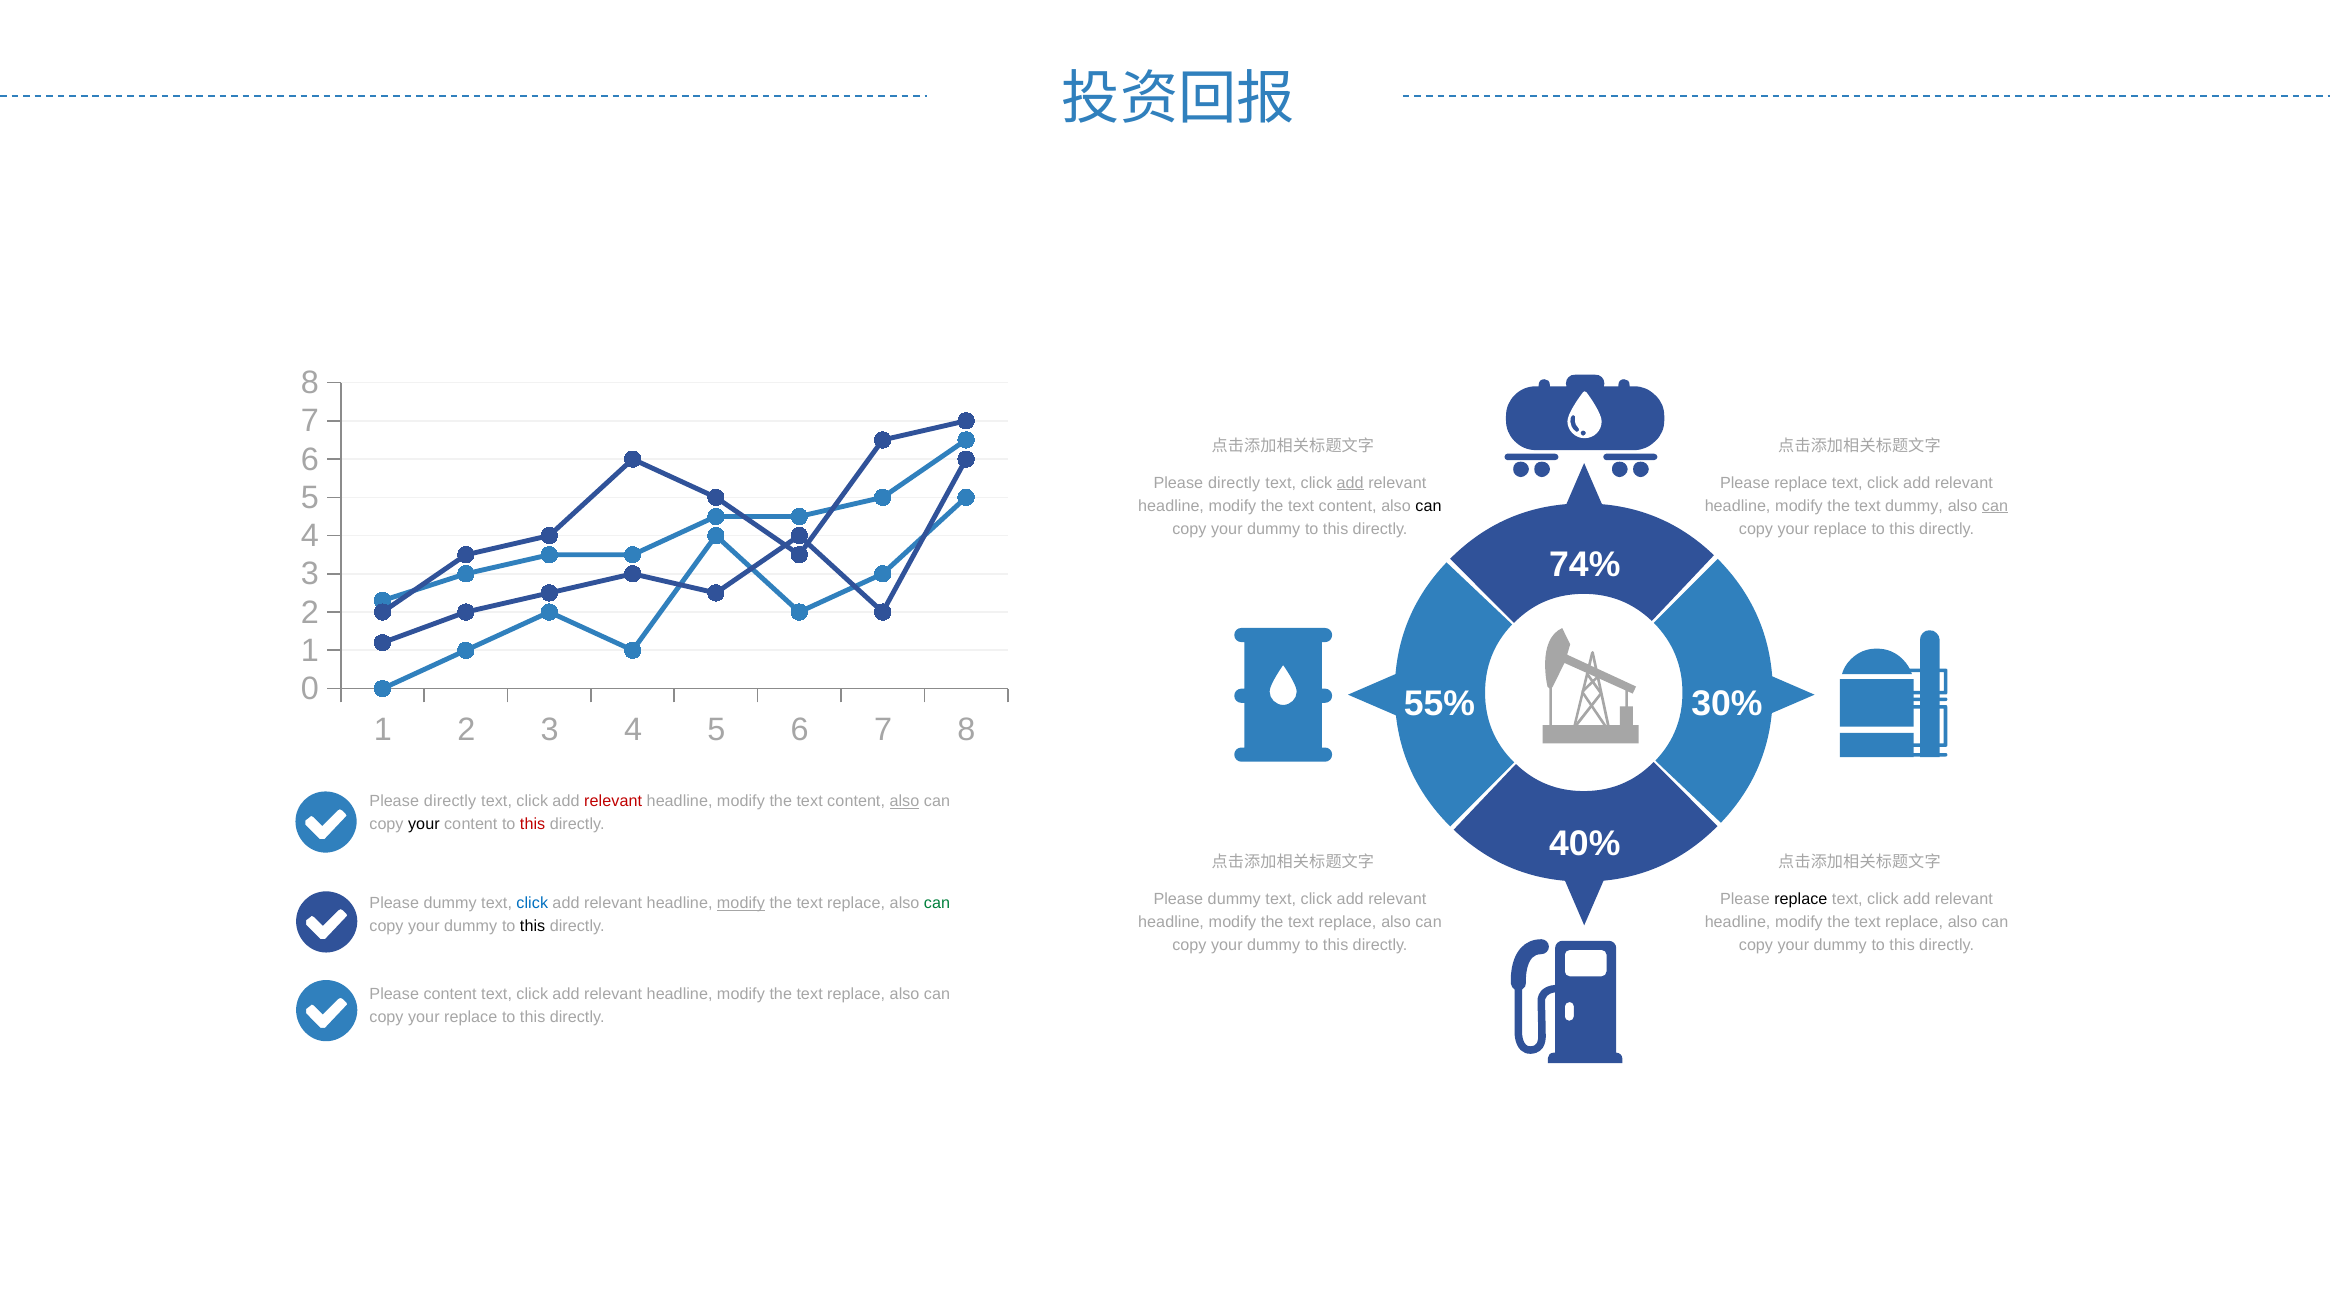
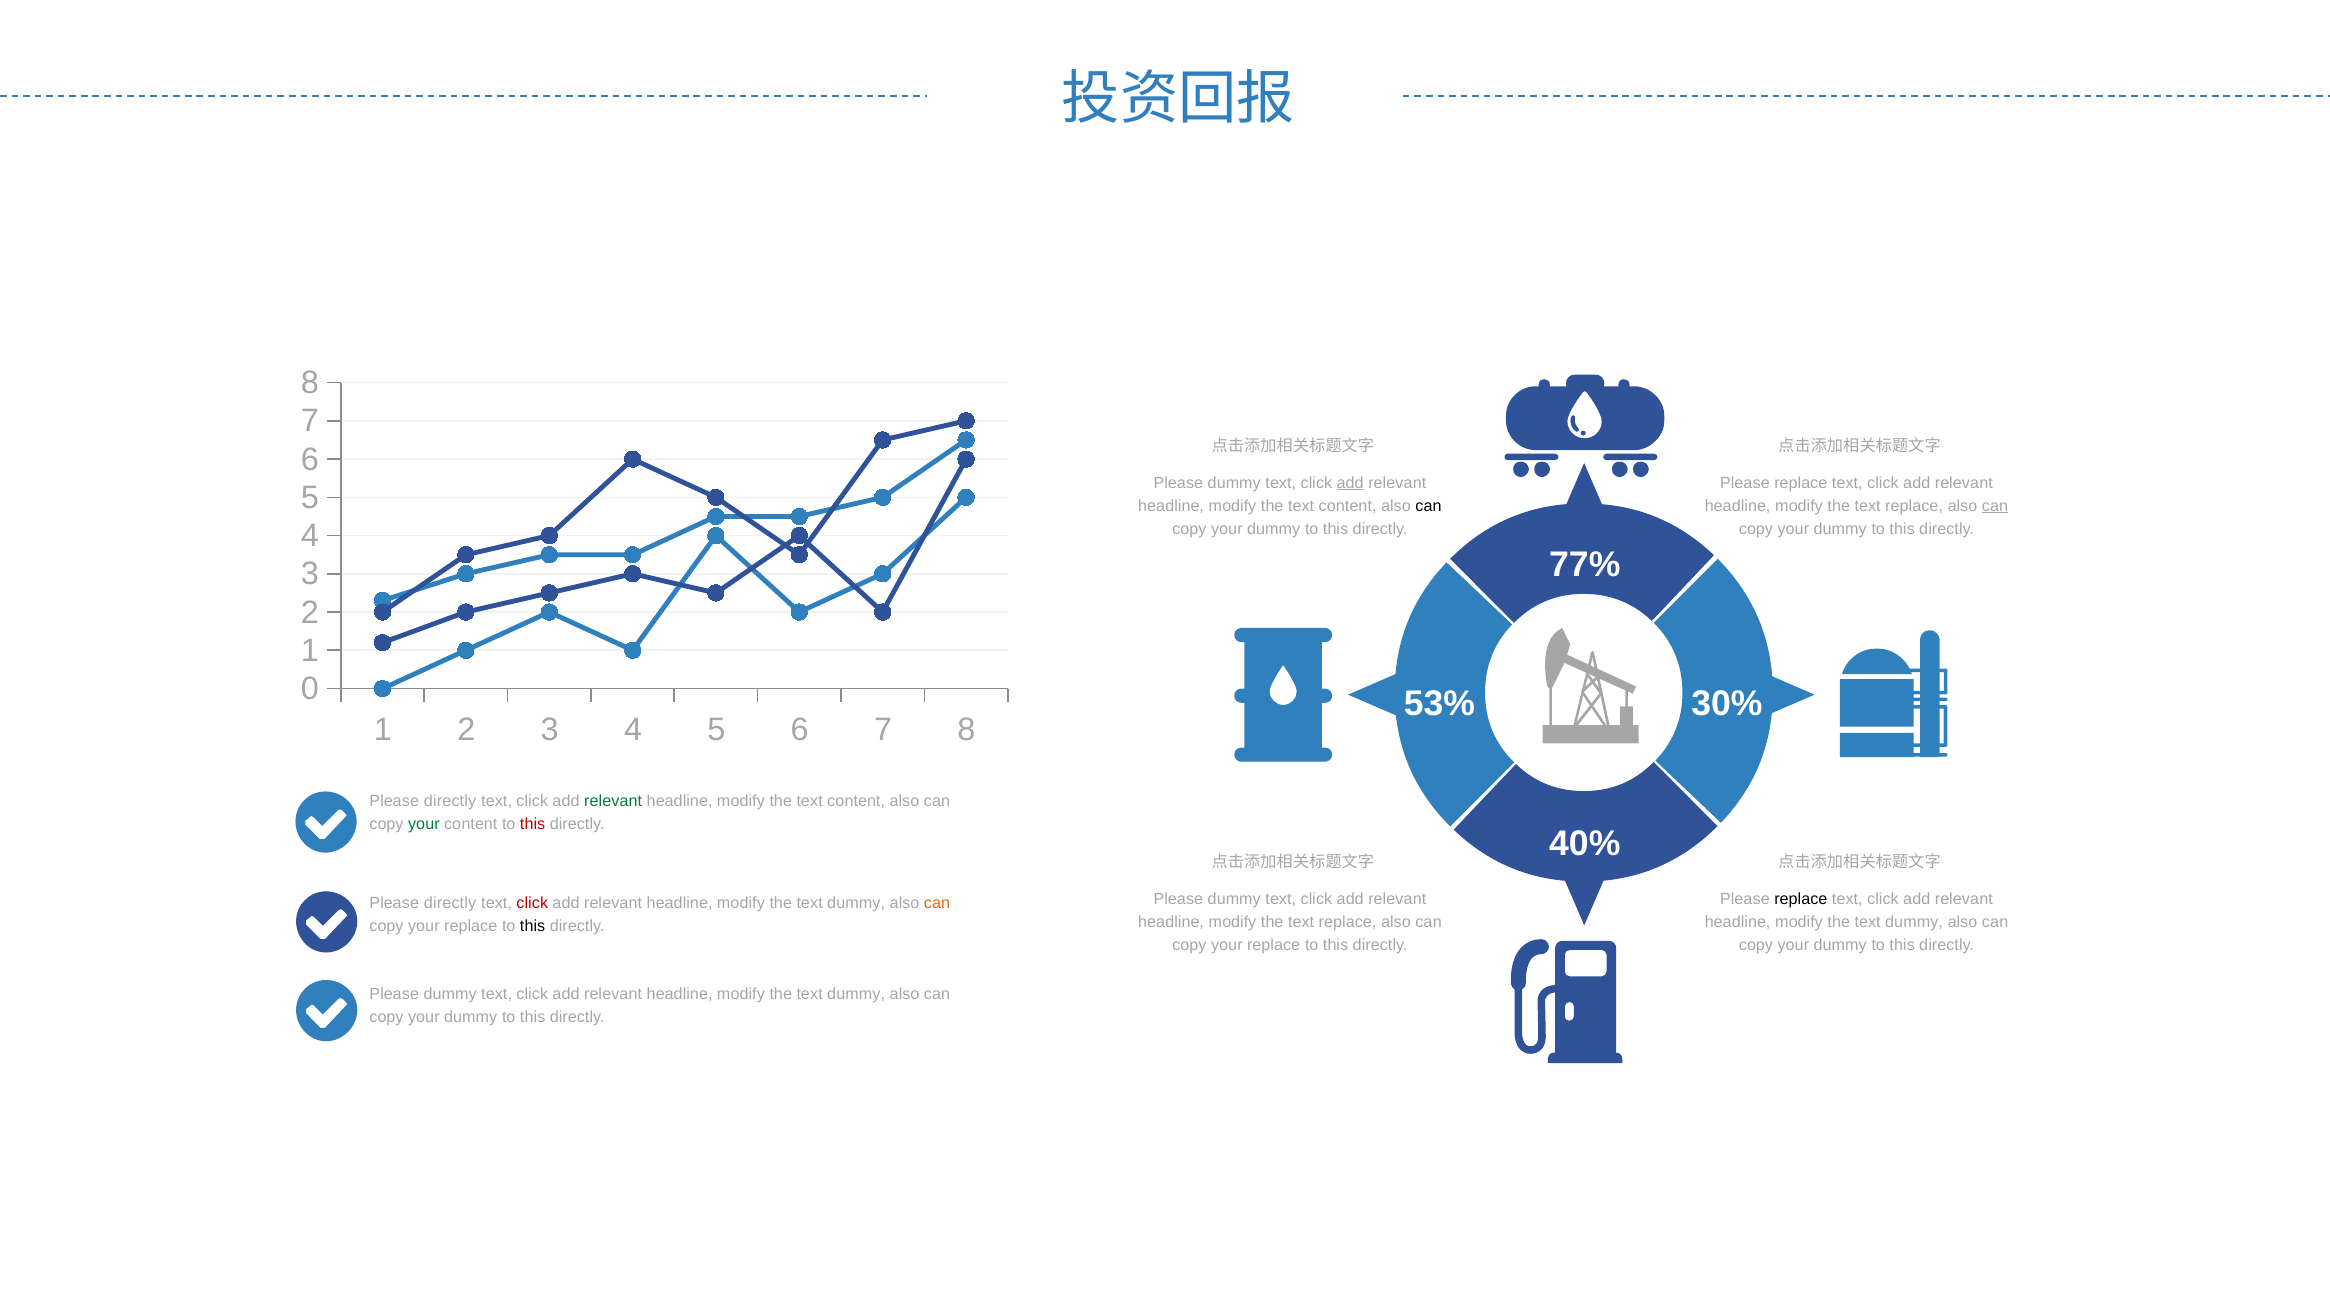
directly: directly -> dummy (1234, 483)
dummy: dummy -> replace (1914, 506)
replace: replace -> dummy (1840, 529)
74%: 74% -> 77% (1585, 565)
55%: 55% -> 53% (1439, 704)
relevant colour: red -> green (613, 801)
also underline: present -> none (904, 801)
your colour: black -> green (424, 824)
dummy: dummy -> directly (450, 903)
click colour: blue -> red (532, 903)
modify underline: present -> none (741, 903)
replace: replace -> dummy (856, 903)
can colour: green -> orange (937, 903)
replace: replace -> dummy (1914, 922)
dummy: dummy -> replace (471, 927)
dummy: dummy -> replace (1274, 946)
content: content -> dummy (450, 994)
replace: replace -> dummy (856, 994)
replace: replace -> dummy (471, 1017)
